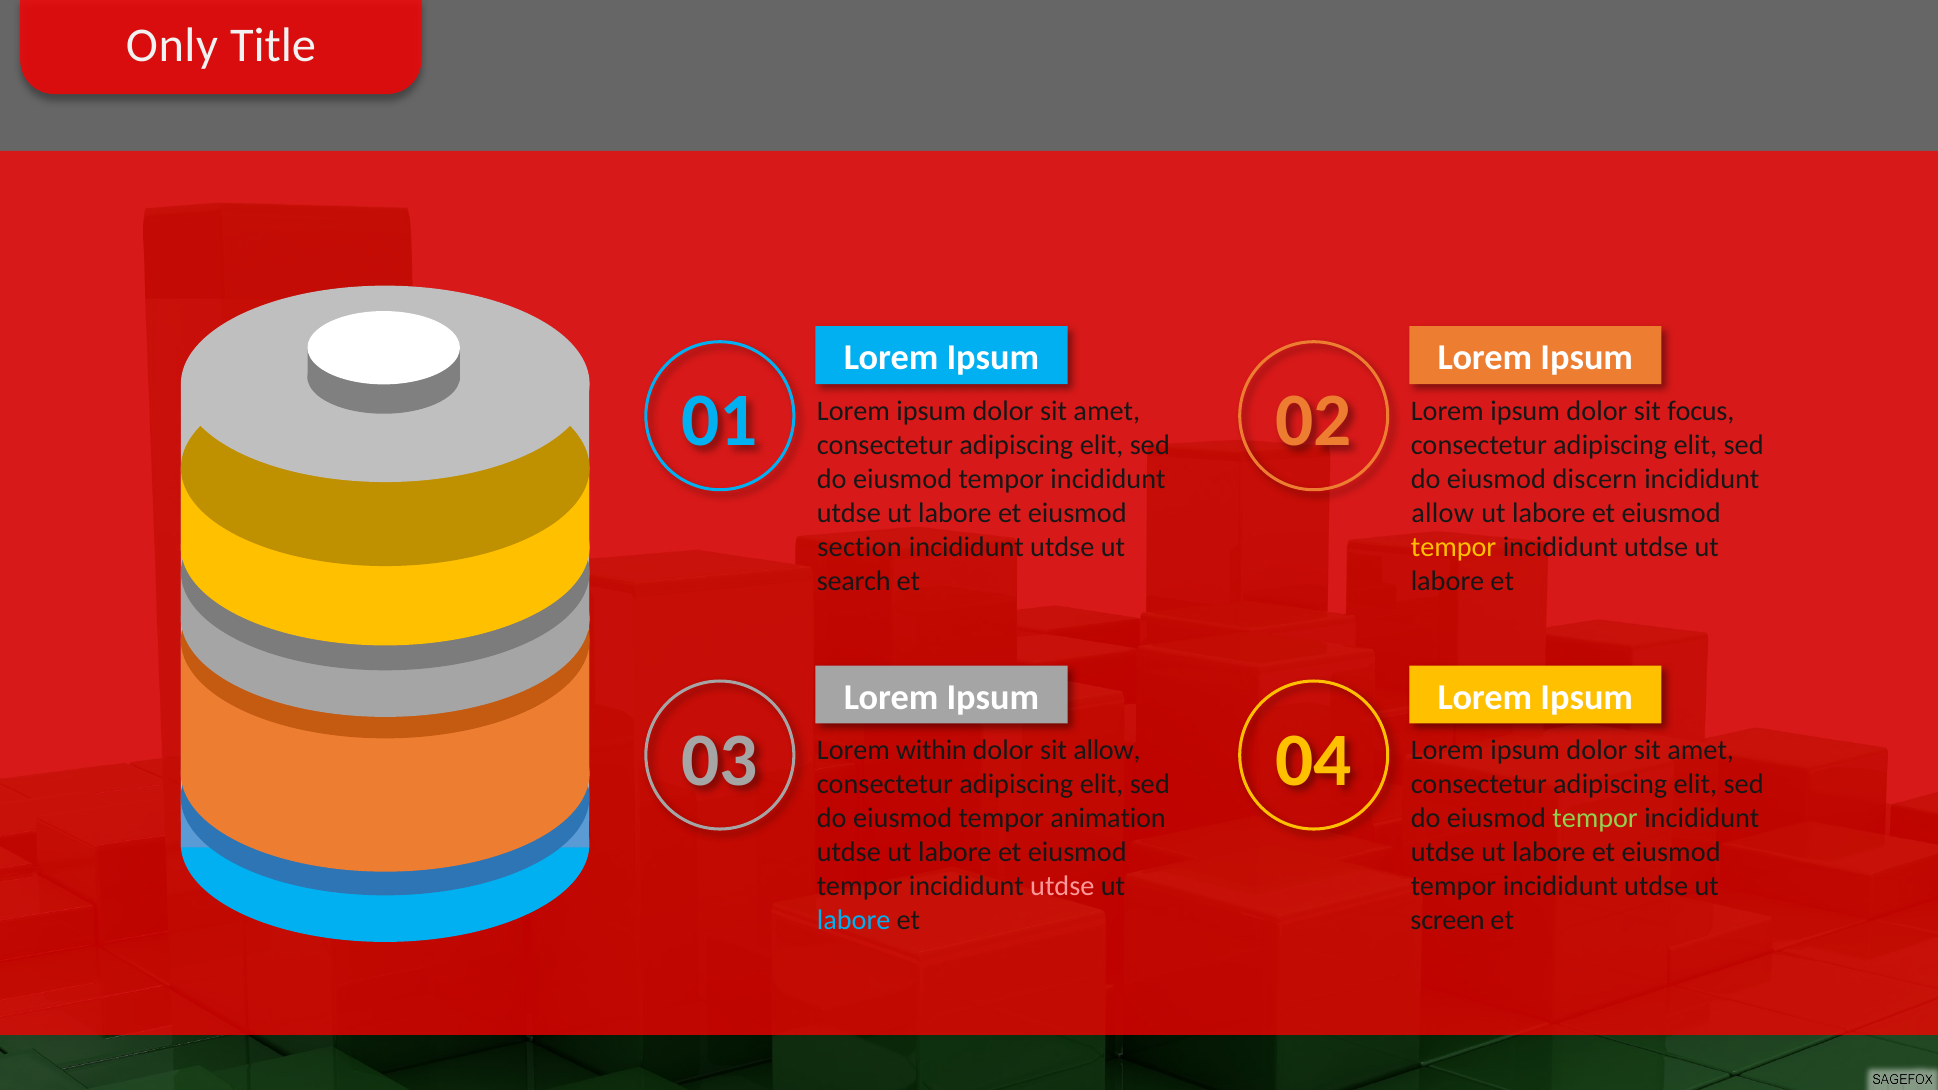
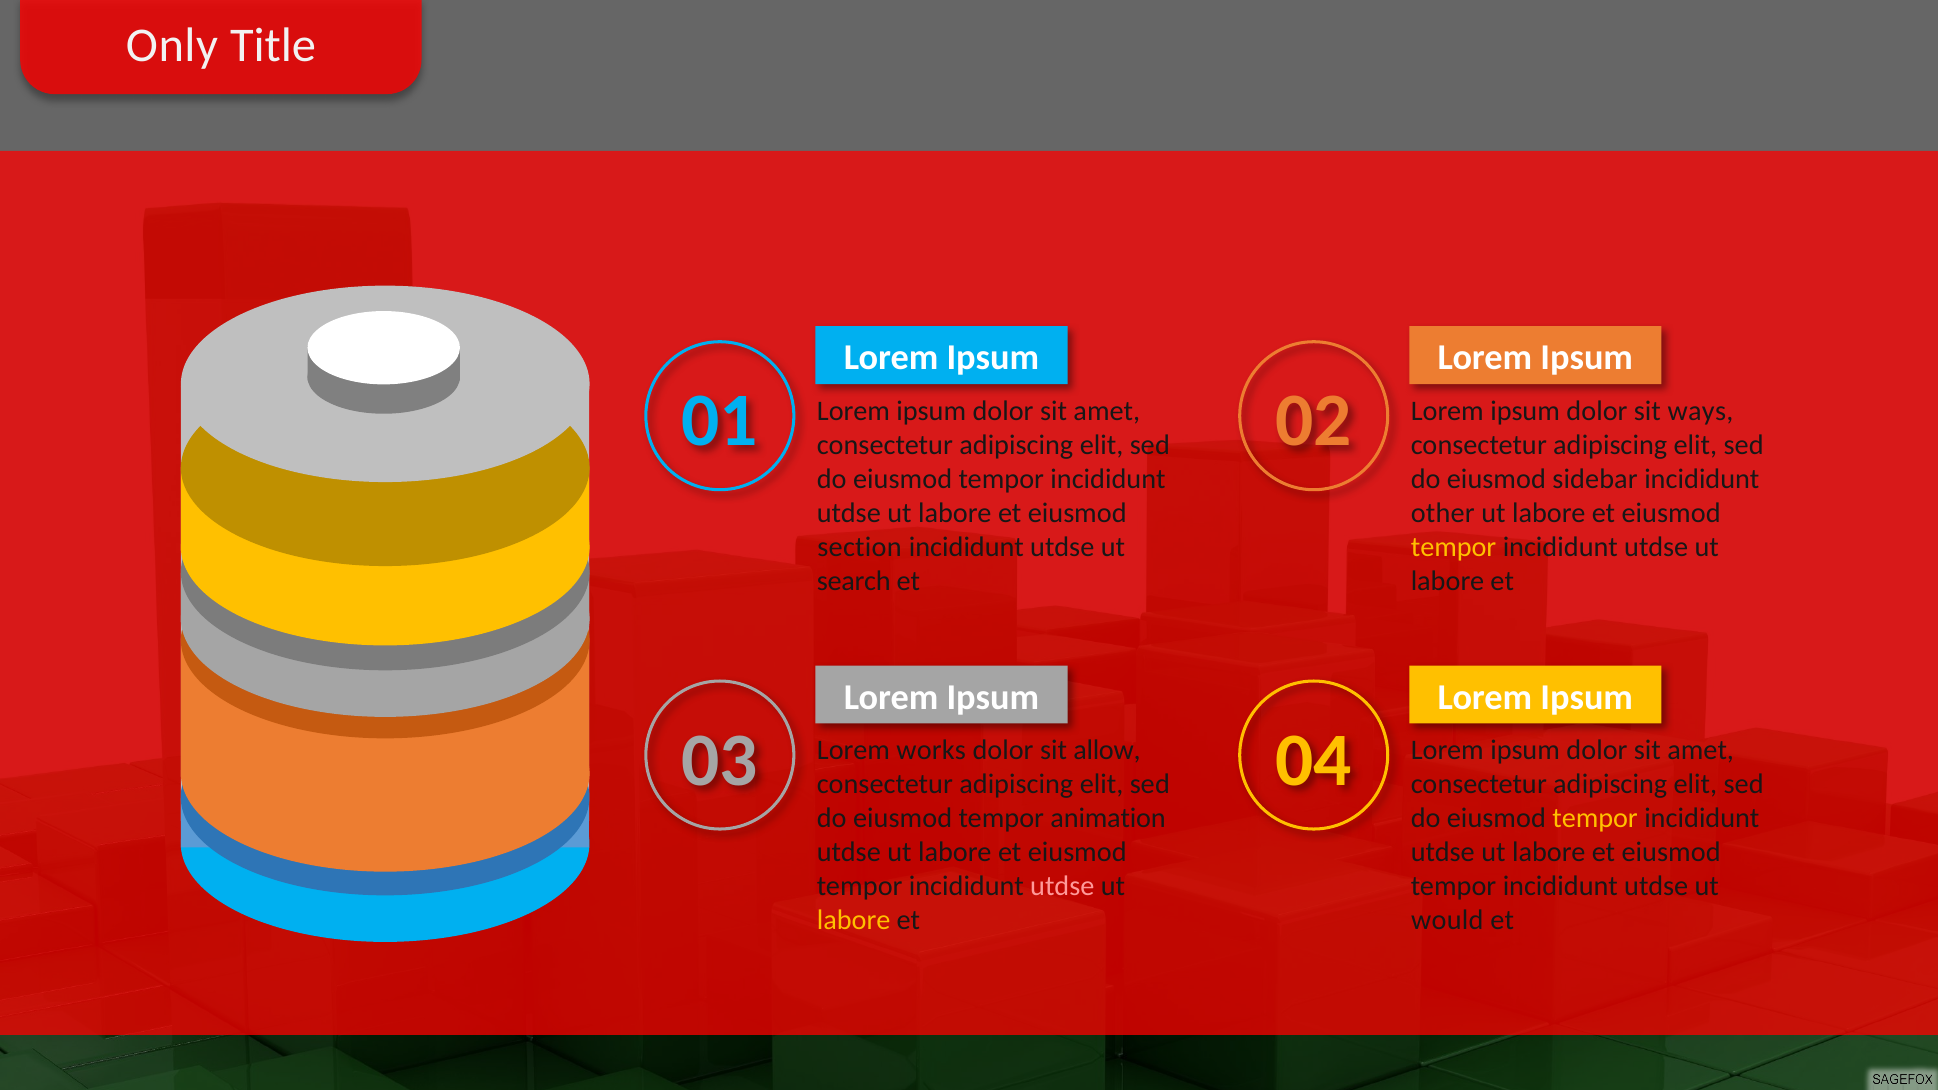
focus: focus -> ways (1701, 411)
discern: discern -> sidebar (1595, 479)
allow: allow -> other (1443, 513)
within: within -> works (931, 751)
tempor colour: light green -> yellow (1595, 818)
labore colour: light blue -> yellow (854, 920)
screen: screen -> would (1447, 920)
